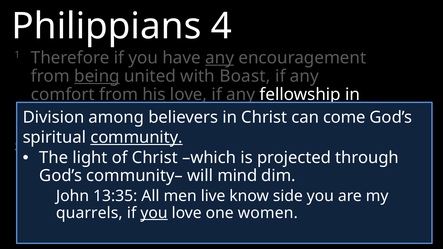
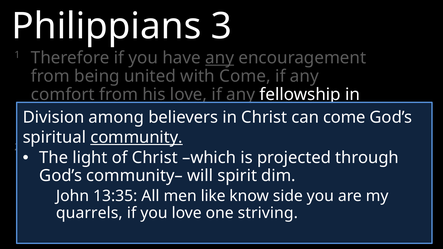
4: 4 -> 3 (222, 26)
being underline: present -> none (97, 76)
with Boast: Boast -> Come (245, 76)
mind: mind -> spirit (237, 176)
live: live -> like (213, 196)
you underline: present -> none (154, 213)
women: women -> striving (268, 213)
